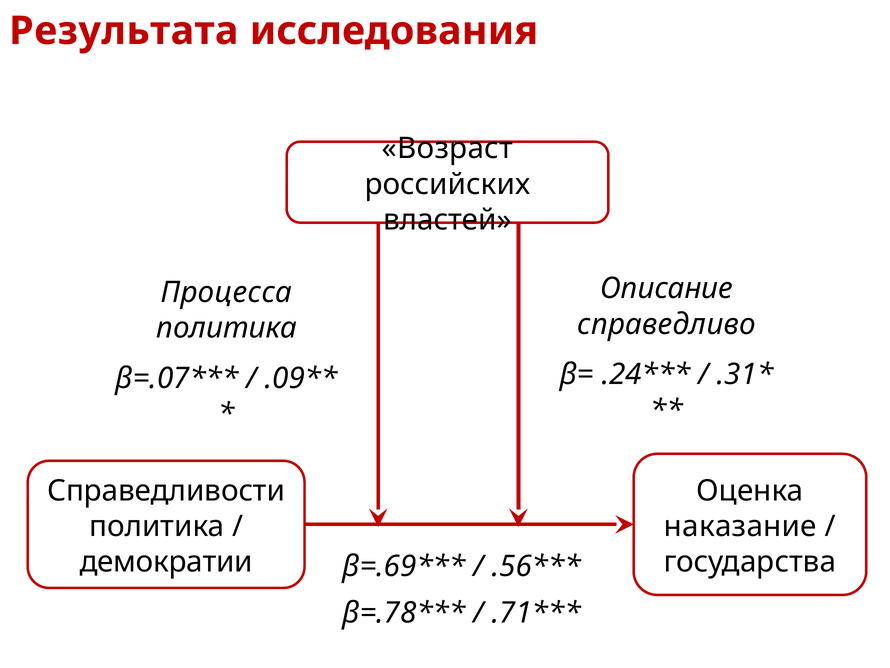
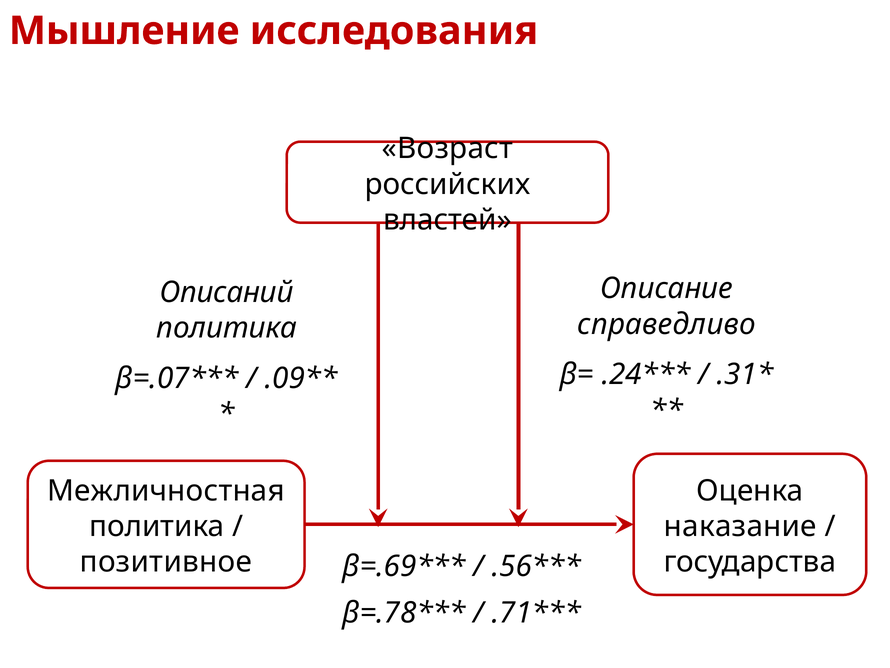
Результата: Результата -> Мышление (124, 31)
Процесса: Процесса -> Описаний (227, 292)
Справедливости: Справедливости -> Межличностная (166, 490)
демократии: демократии -> позитивное (166, 562)
